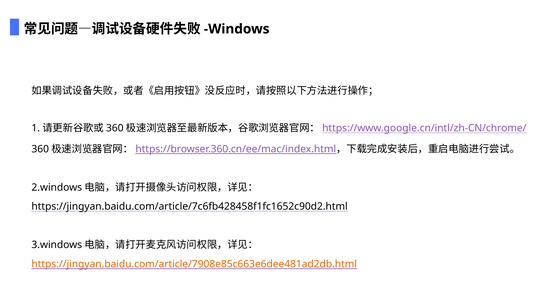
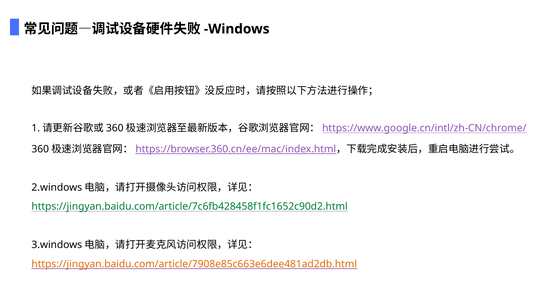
https://jingyan.baidu.com/article/7c6fb428458f1fc1652c90d2.html colour: black -> green (190, 207)
